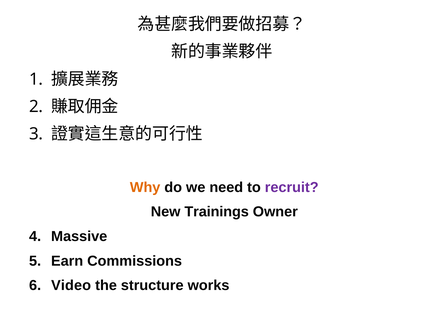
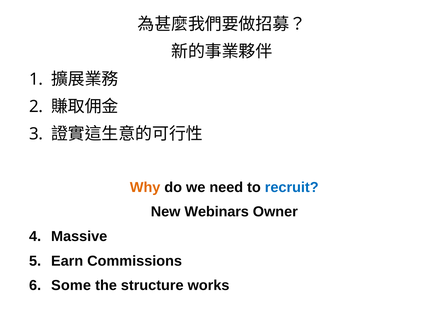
recruit colour: purple -> blue (292, 188)
Trainings: Trainings -> Webinars (217, 212)
Video: Video -> Some (71, 286)
